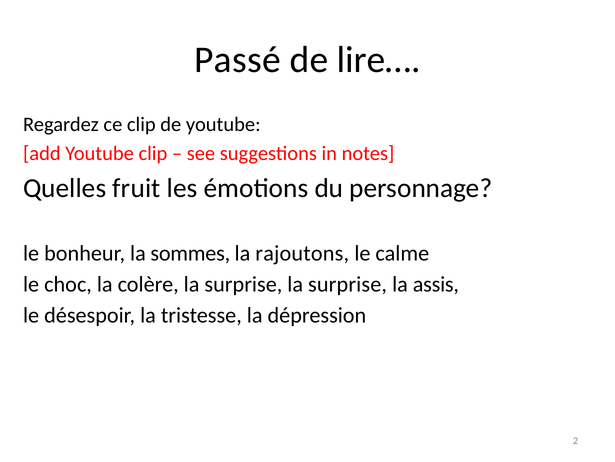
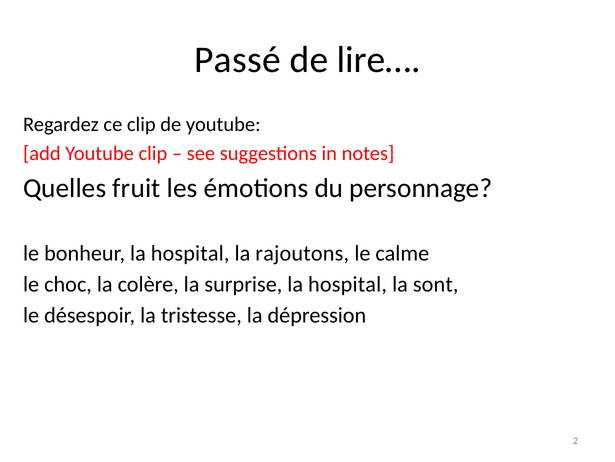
bonheur la sommes: sommes -> hospital (190, 253)
surprise la surprise: surprise -> hospital (348, 284)
assis: assis -> sont (436, 284)
